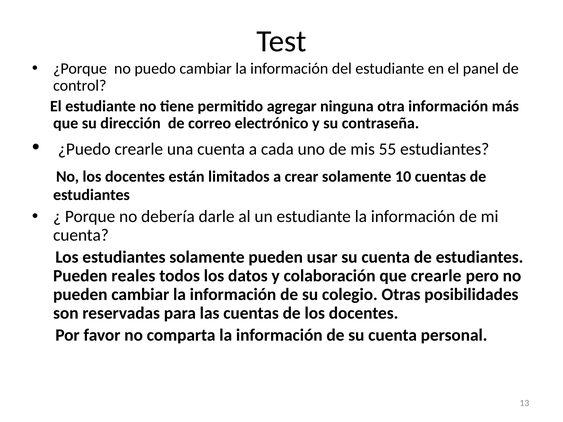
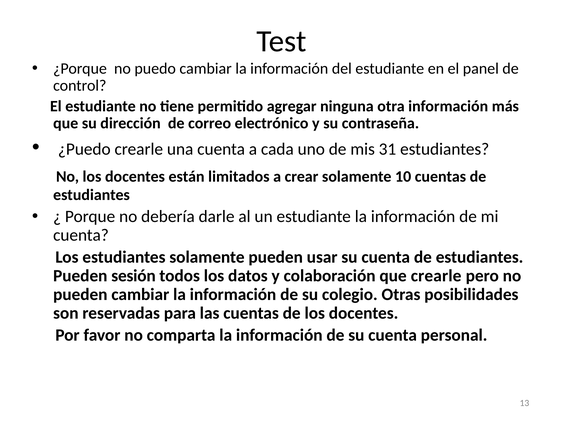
55: 55 -> 31 (387, 149)
reales: reales -> sesión (133, 276)
